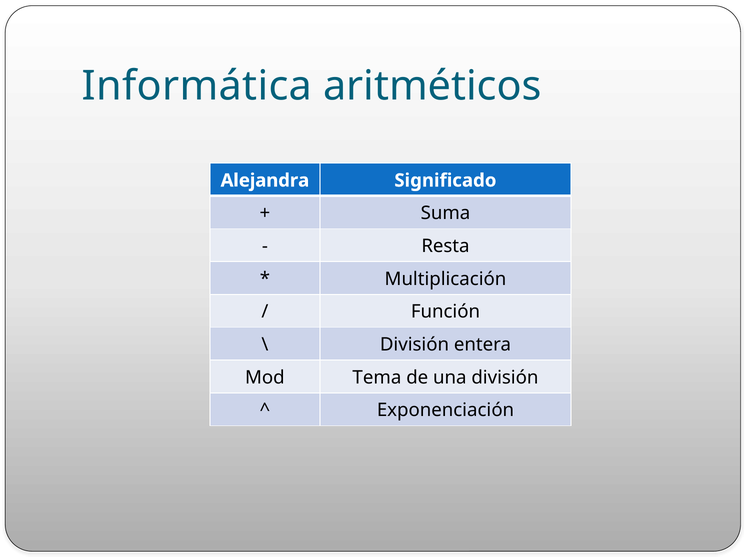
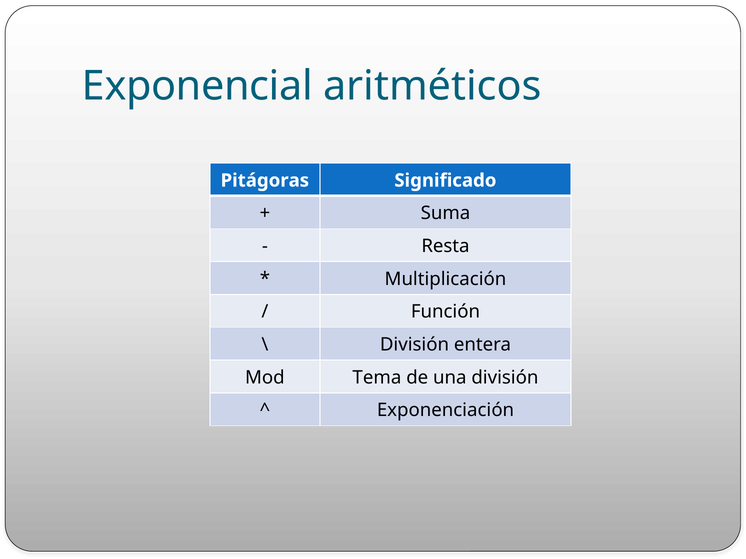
Informática: Informática -> Exponencial (197, 86)
Alejandra: Alejandra -> Pitágoras (265, 181)
